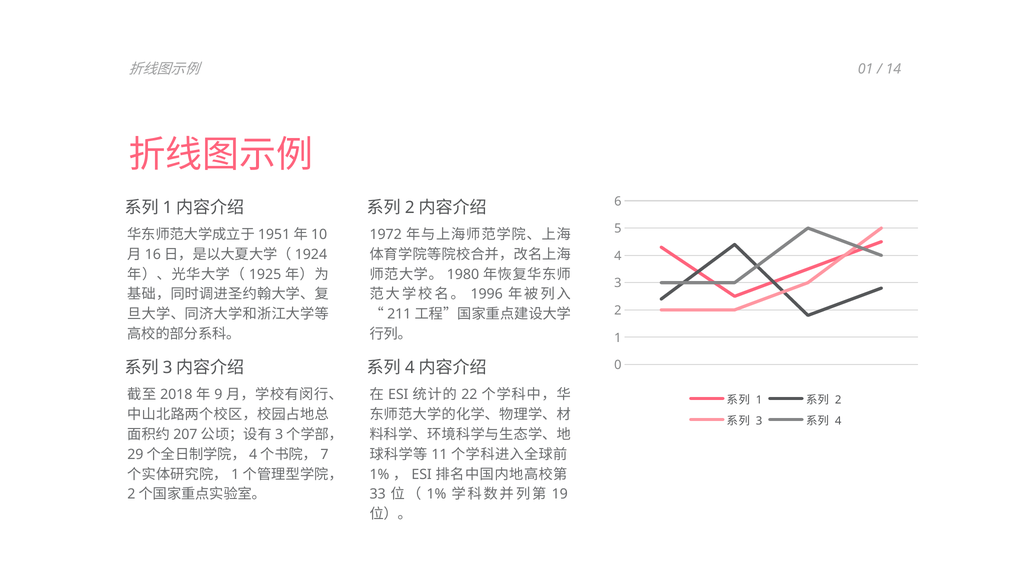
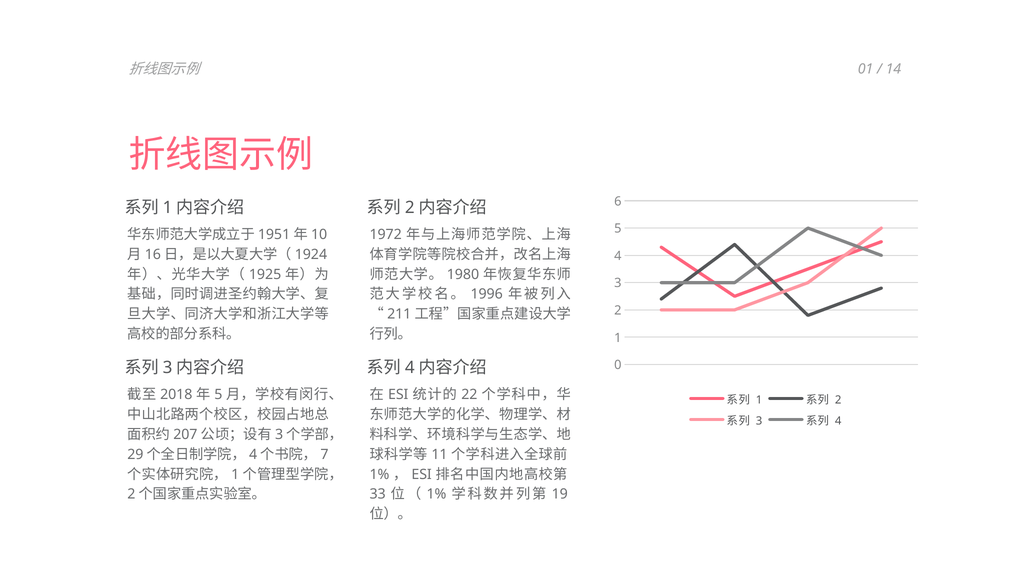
9: 9 -> 5 (218, 394)
